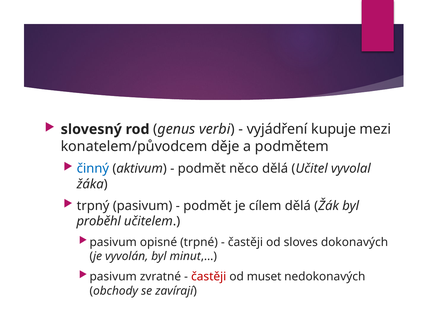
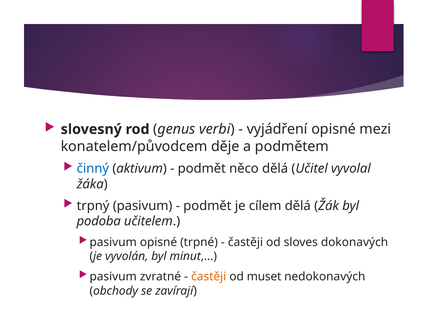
vyjádření kupuje: kupuje -> opisné (334, 129)
proběhl: proběhl -> podoba (99, 222)
častěji colour: red -> orange (209, 277)
